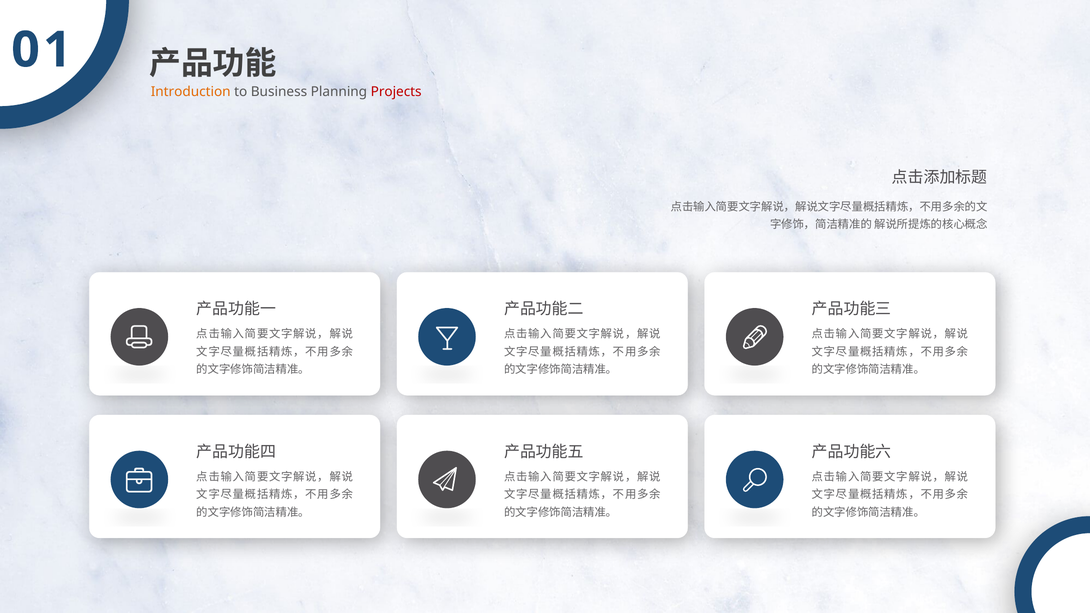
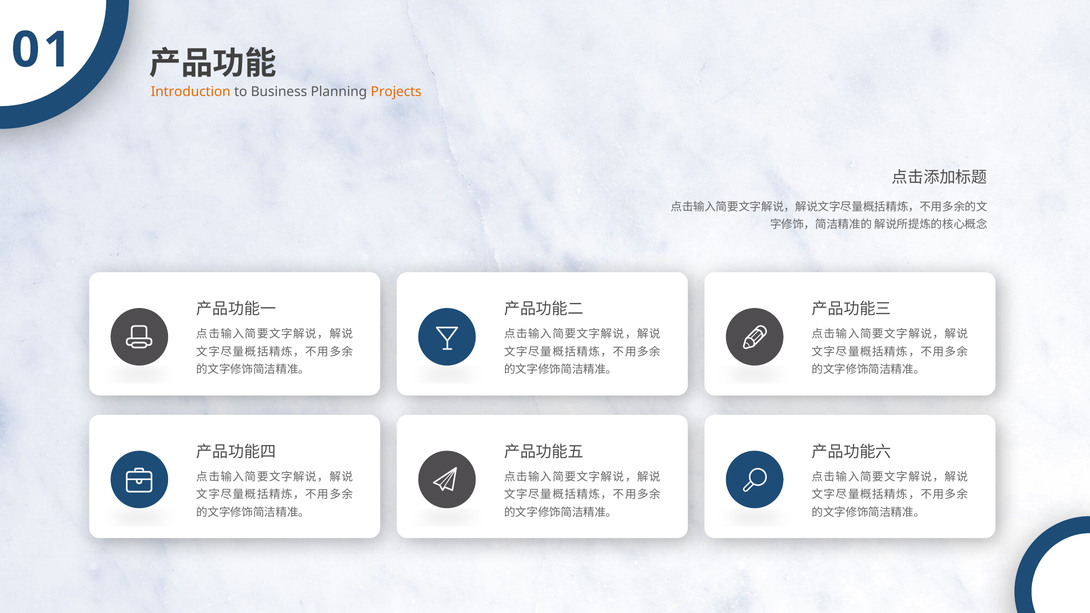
Projects colour: red -> orange (396, 92)
